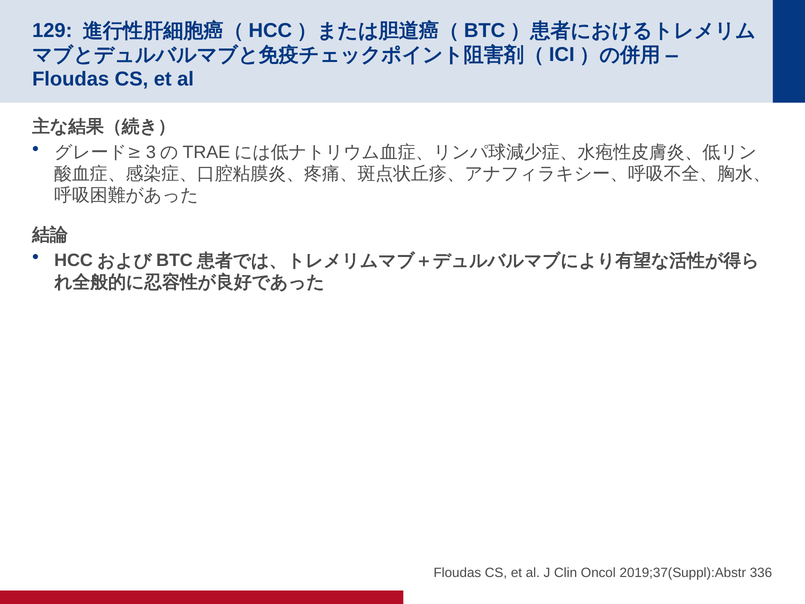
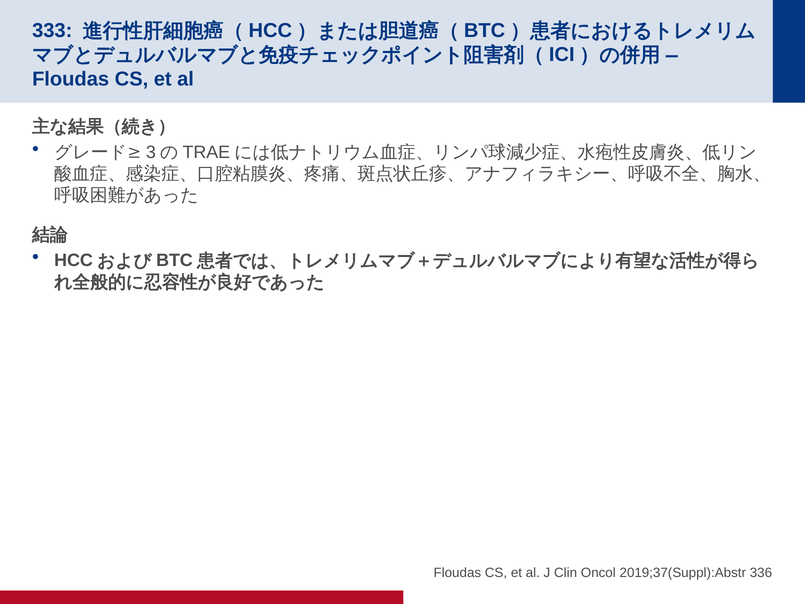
129: 129 -> 333 (52, 31)
